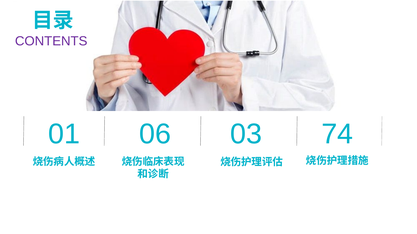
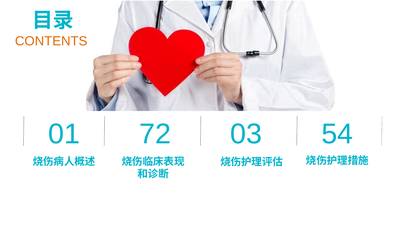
CONTENTS colour: purple -> orange (51, 41)
06: 06 -> 72 (155, 134)
74: 74 -> 54 (337, 134)
